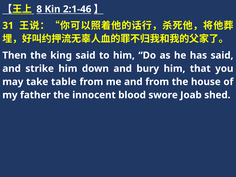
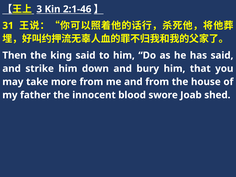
8: 8 -> 3 (39, 9)
table: table -> more (64, 82)
